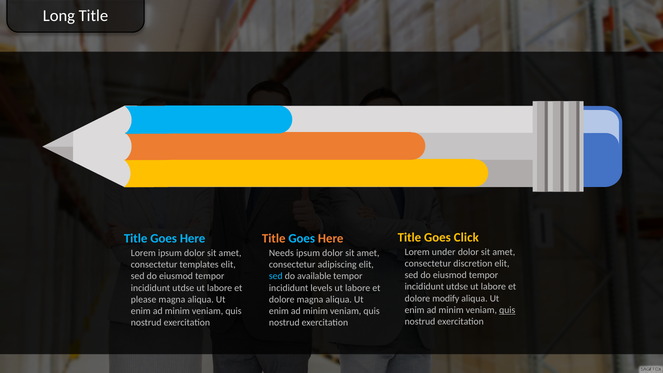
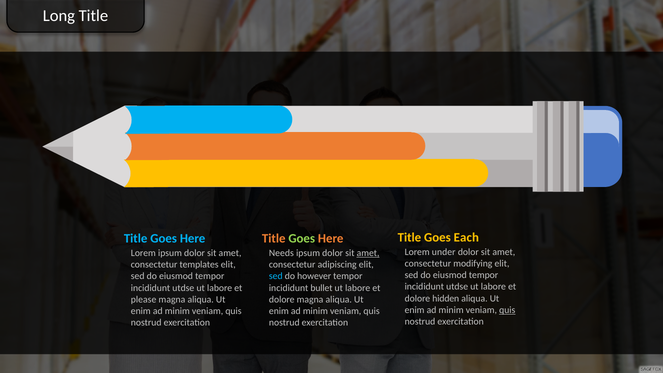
Click: Click -> Each (466, 238)
Goes colour: light blue -> light green (302, 239)
amet underline: none -> present (368, 253)
discretion: discretion -> modifying (473, 264)
available: available -> however (314, 276)
levels: levels -> bullet (321, 288)
modify: modify -> hidden (446, 298)
